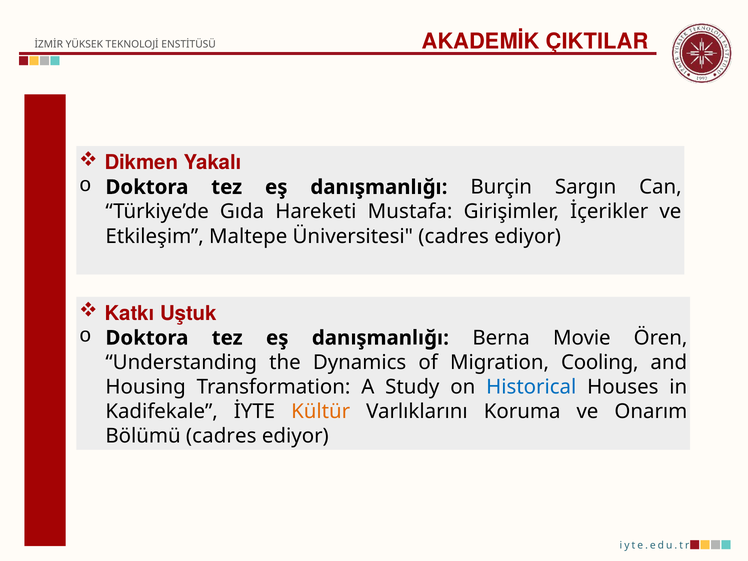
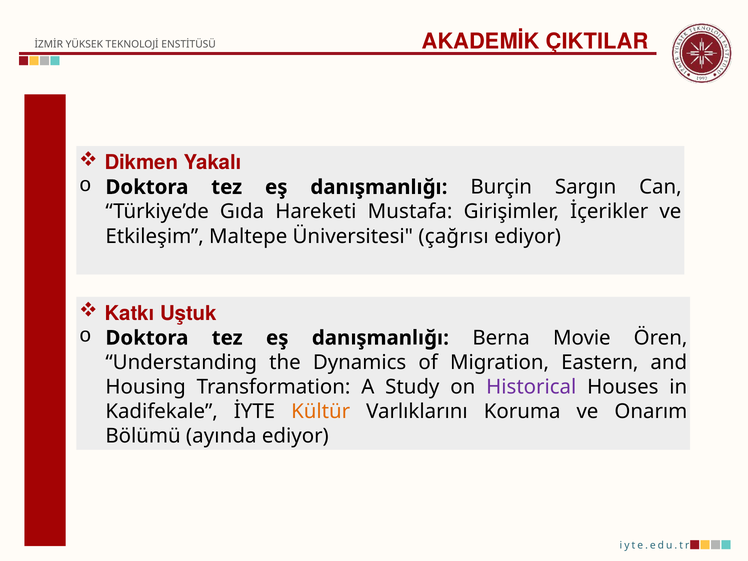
Üniversitesi cadres: cadres -> çağrısı (454, 236)
Cooling: Cooling -> Eastern (600, 362)
Historical colour: blue -> purple (531, 387)
Bölümü cadres: cadres -> ayında (221, 436)
